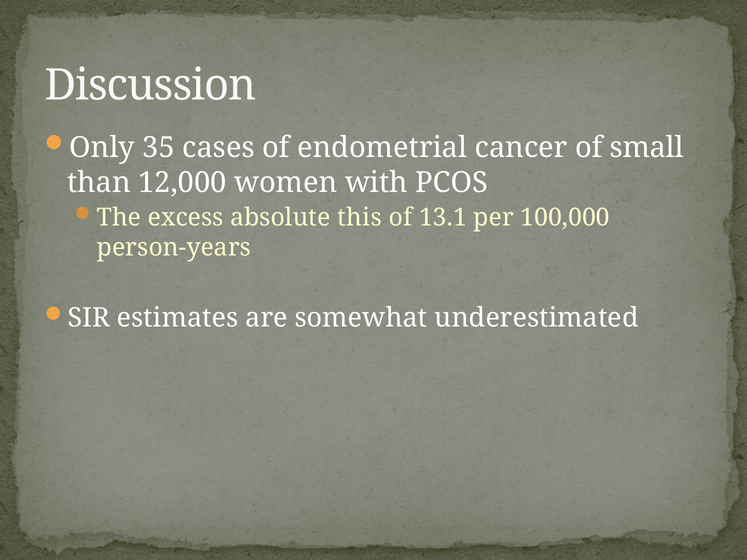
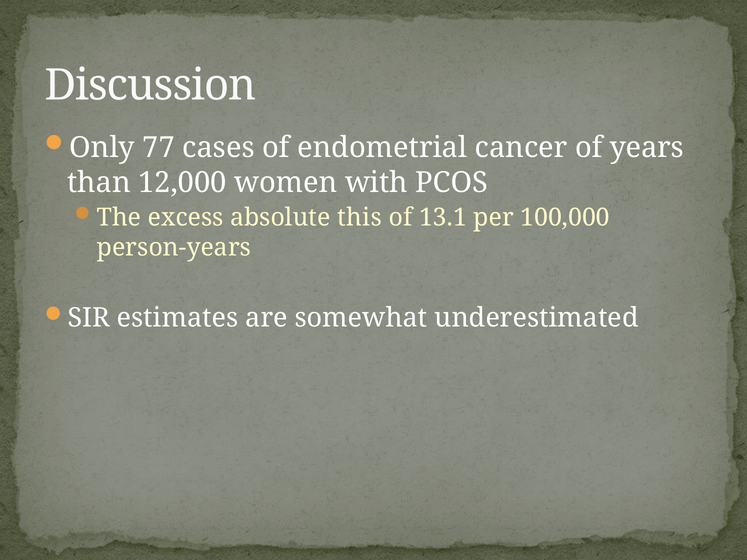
35: 35 -> 77 (159, 148)
small: small -> years (647, 148)
